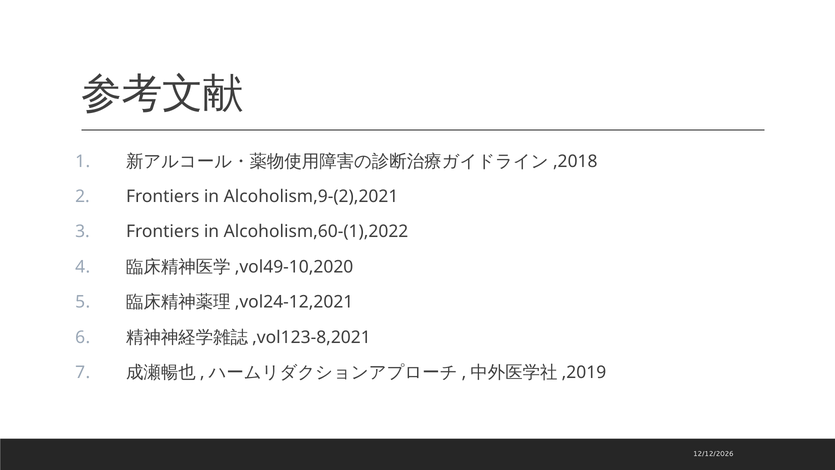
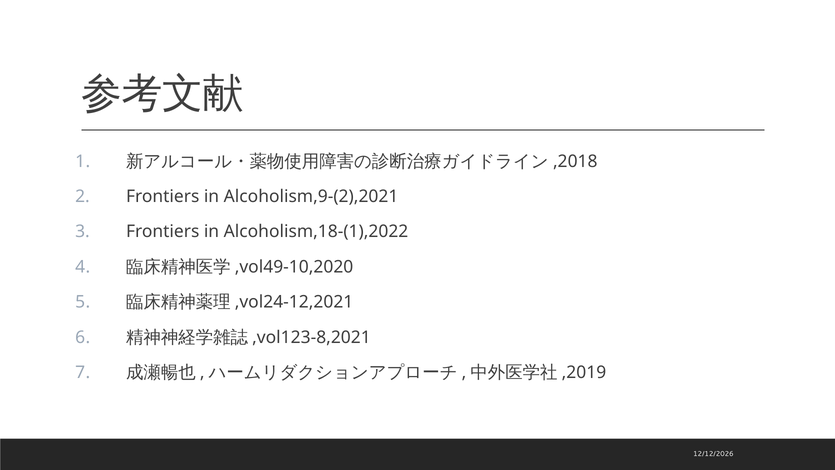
Alcoholism,60-(1),2022: Alcoholism,60-(1),2022 -> Alcoholism,18-(1),2022 (316, 232)
